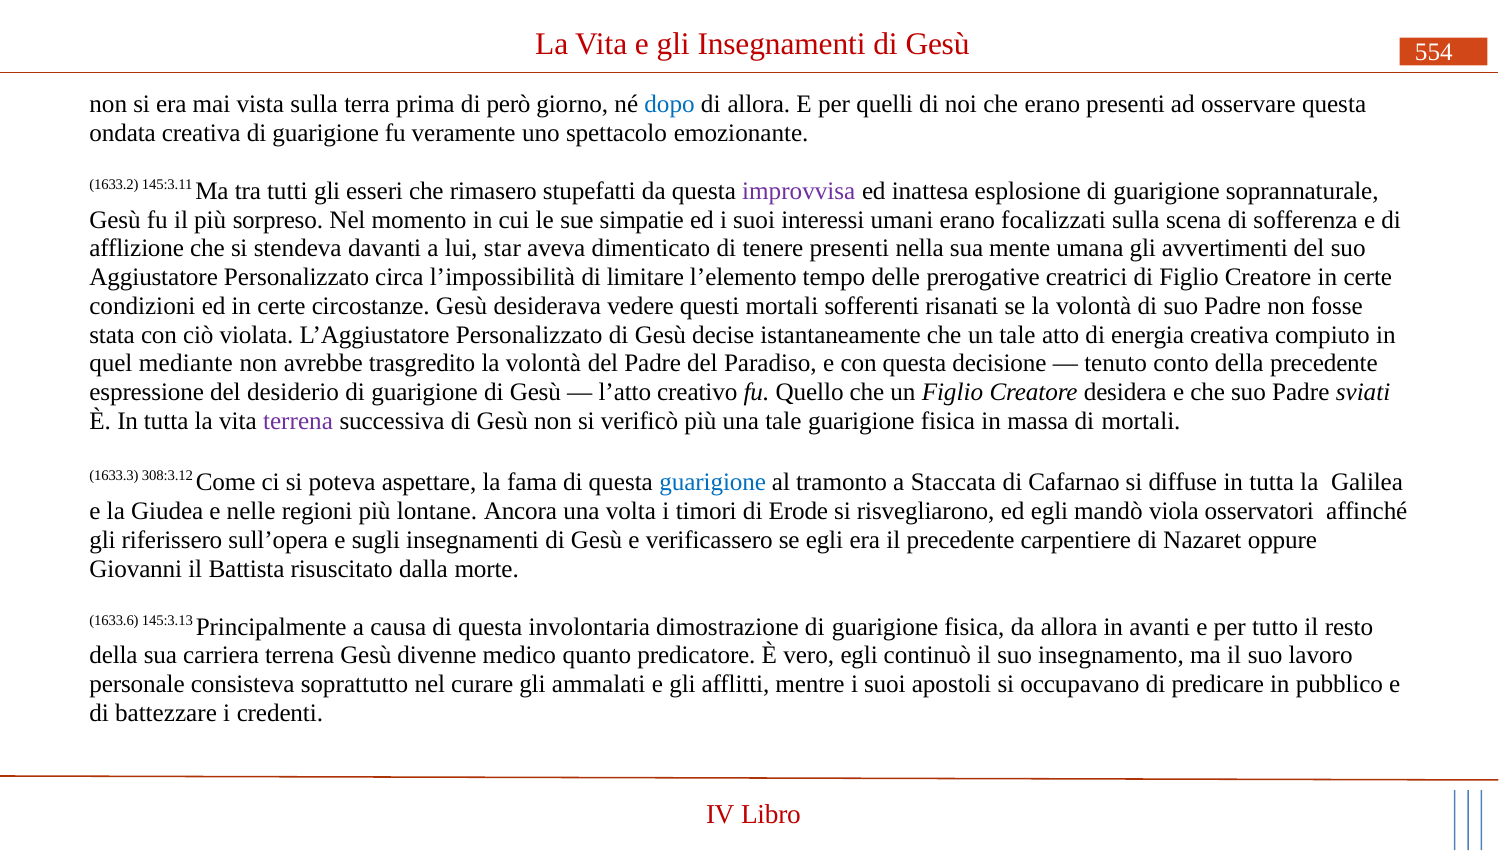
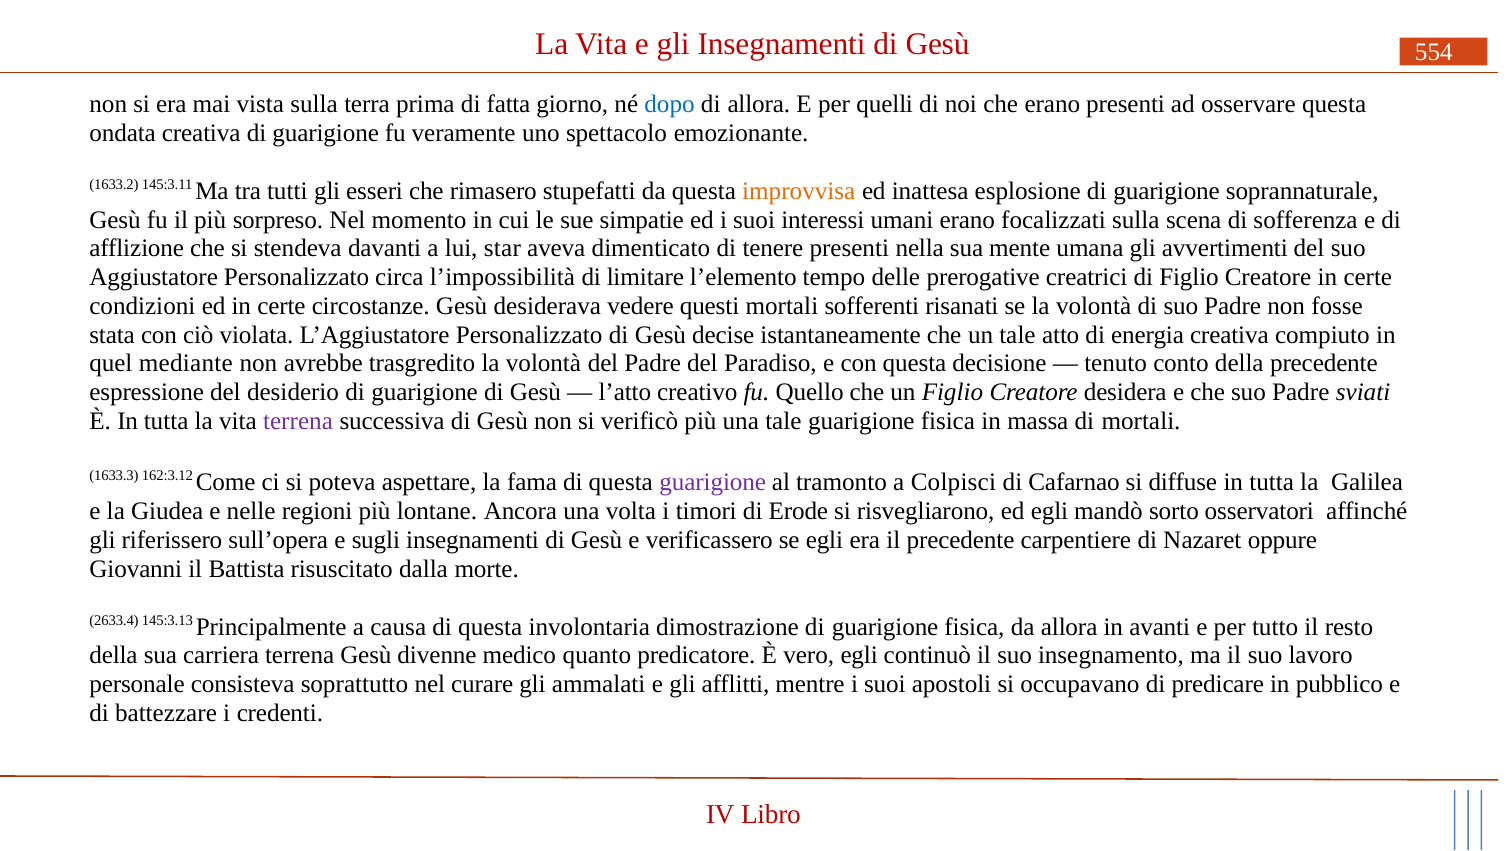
però: però -> fatta (509, 104)
improvvisa colour: purple -> orange (799, 191)
308:3.12: 308:3.12 -> 162:3.12 (167, 476)
guarigione colour: blue -> purple (713, 482)
Staccata: Staccata -> Colpisci (953, 482)
viola: viola -> sorto (1174, 511)
1633.6: 1633.6 -> 2633.4 (114, 621)
